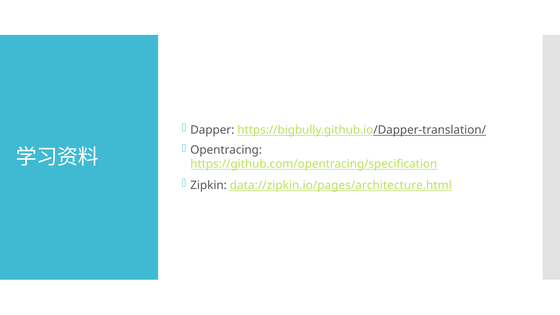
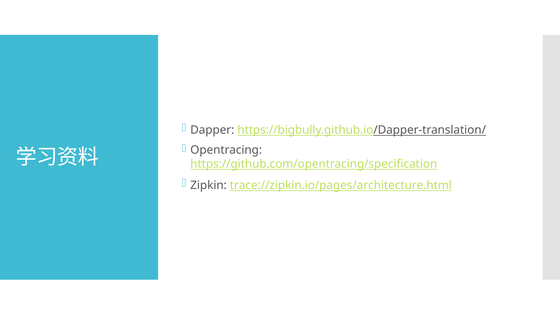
data://zipkin.io/pages/architecture.html: data://zipkin.io/pages/architecture.html -> trace://zipkin.io/pages/architecture.html (341, 185)
